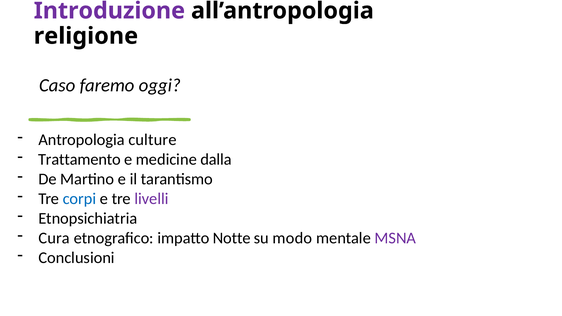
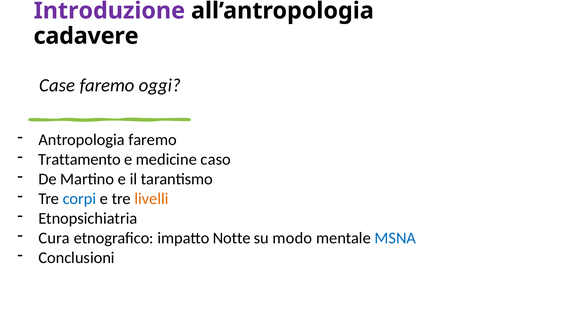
religione: religione -> cadavere (86, 36)
Caso: Caso -> Case (57, 85)
Antropologia culture: culture -> faremo (153, 140)
dalla: dalla -> caso (216, 160)
livelli colour: purple -> orange (152, 199)
MSNA colour: purple -> blue (395, 238)
